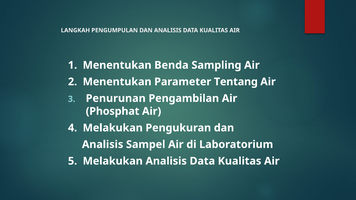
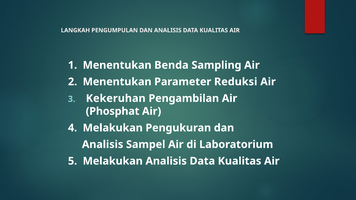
Tentang: Tentang -> Reduksi (236, 82)
Penurunan: Penurunan -> Kekeruhan (116, 98)
